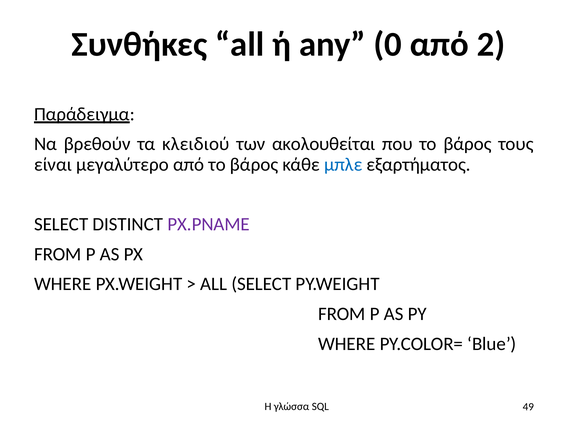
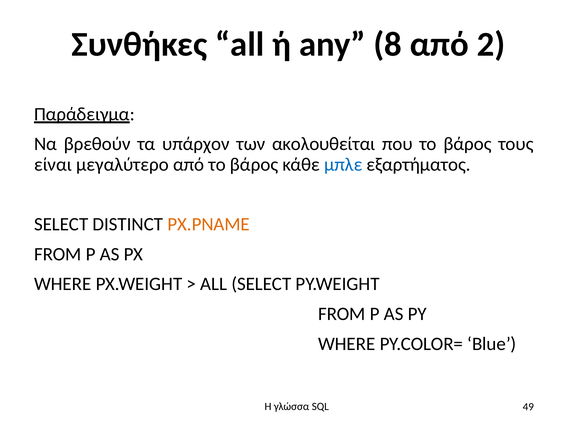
0: 0 -> 8 (388, 44)
κλειδιού: κλειδιού -> υπάρχον (196, 144)
PX.PNAME colour: purple -> orange (209, 224)
